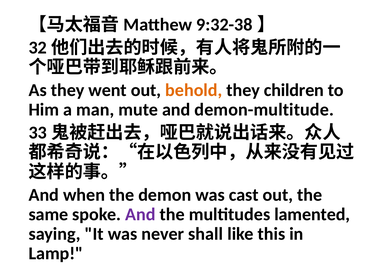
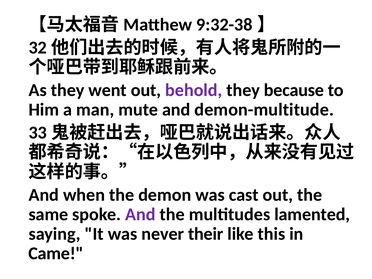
behold colour: orange -> purple (194, 90)
children: children -> because (294, 90)
shall: shall -> their (206, 234)
Lamp: Lamp -> Came (56, 253)
